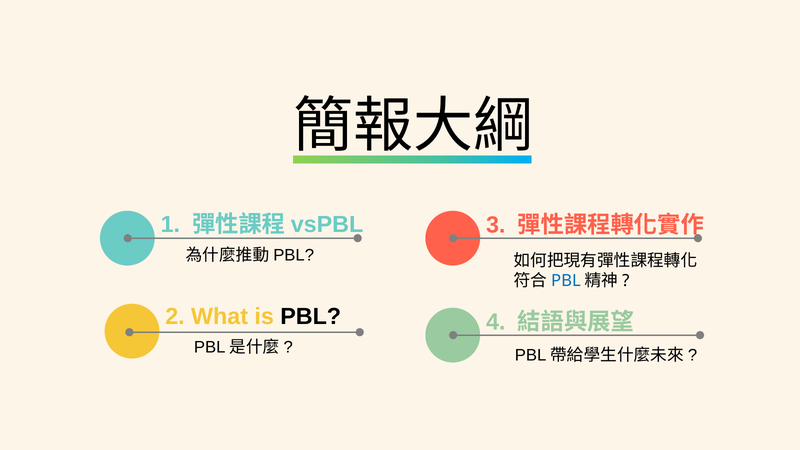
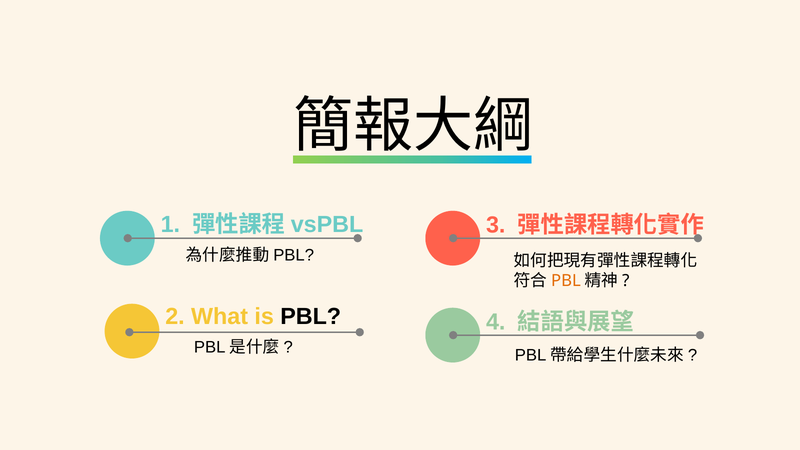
PBL colour: blue -> orange (566, 281)
